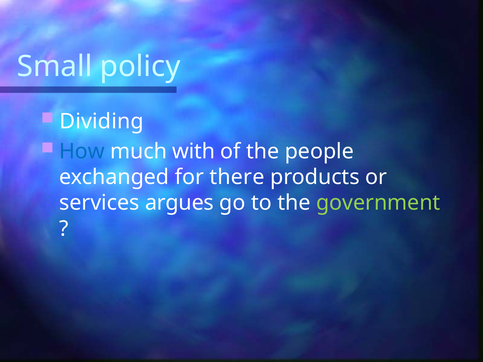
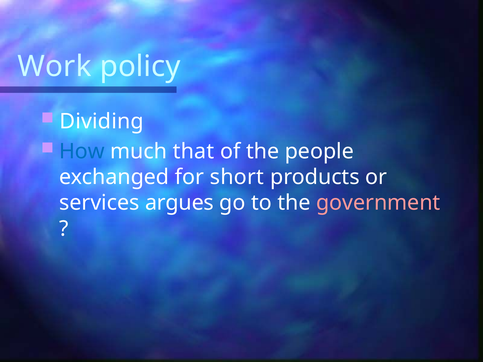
Small: Small -> Work (54, 66)
with: with -> that (193, 152)
there: there -> short (237, 177)
government colour: light green -> pink (378, 203)
